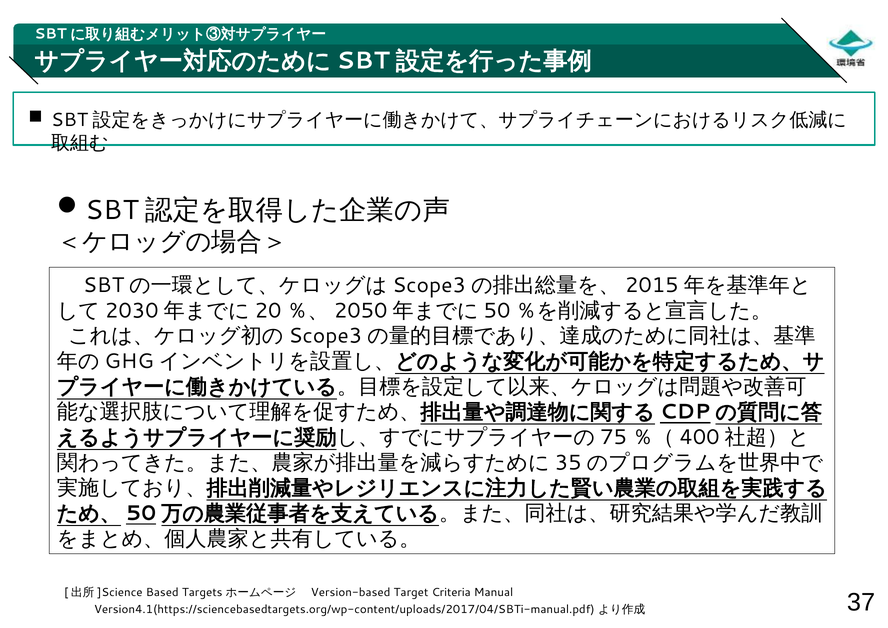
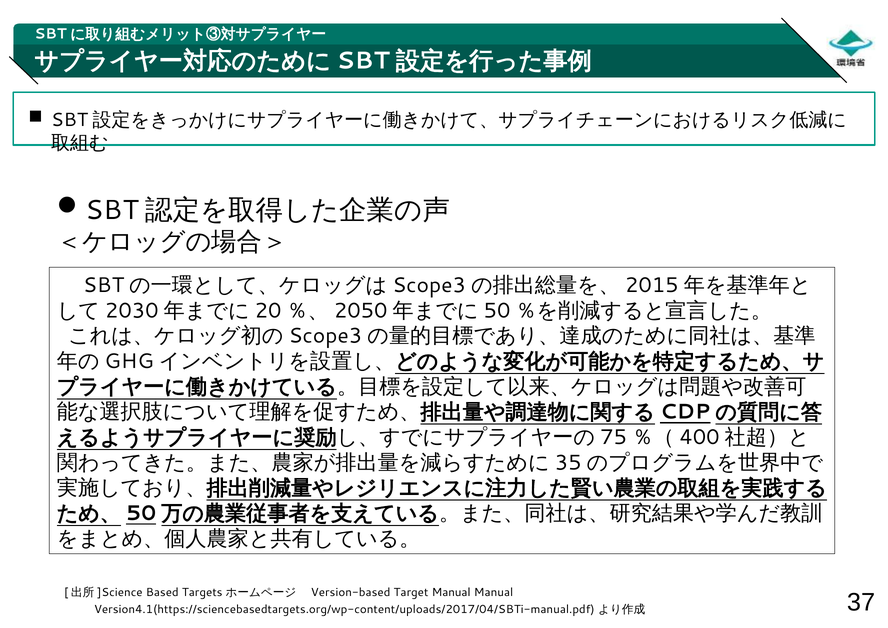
Target Criteria: Criteria -> Manual (451, 592)
